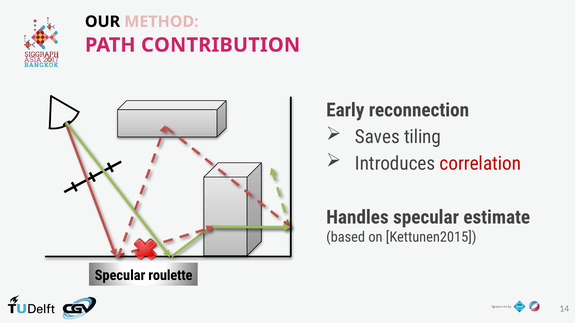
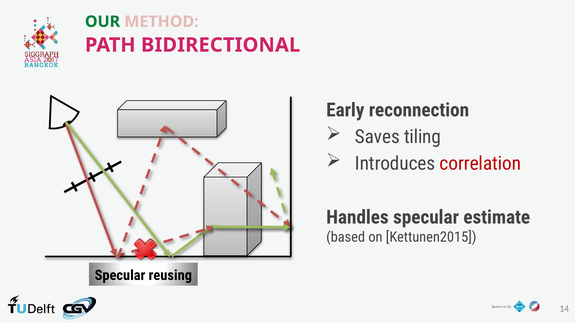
OUR colour: black -> green (103, 22)
CONTRIBUTION: CONTRIBUTION -> BIDIRECTIONAL (221, 45)
roulette: roulette -> reusing (170, 276)
